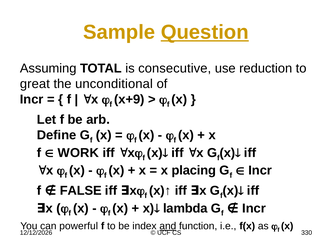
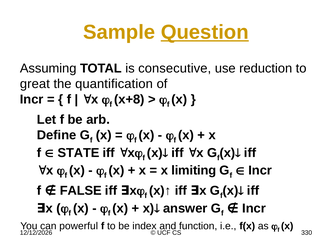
unconditional: unconditional -> quantification (114, 84)
x+9: x+9 -> x+8 (129, 99)
WORK: WORK -> STATE (78, 153)
placing: placing -> limiting (194, 170)
lambda: lambda -> answer (185, 208)
and underline: present -> none (168, 226)
